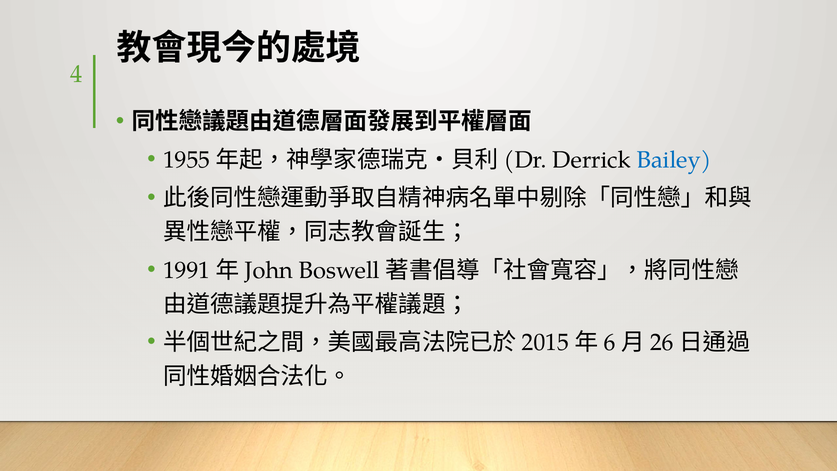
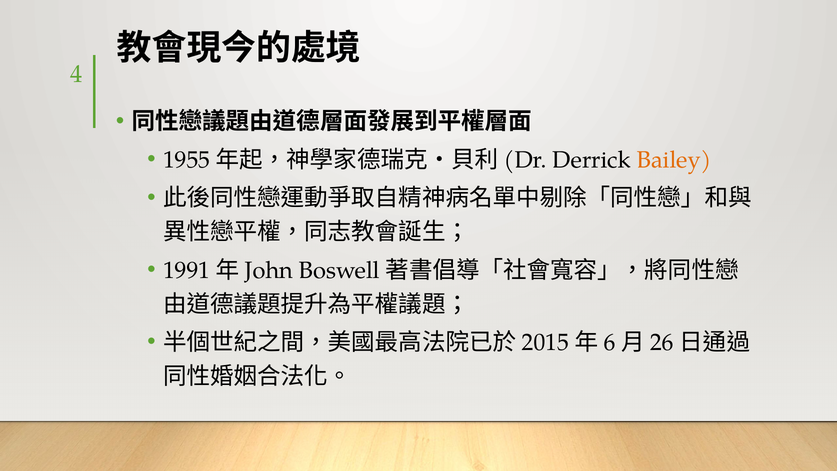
Bailey colour: blue -> orange (674, 160)
